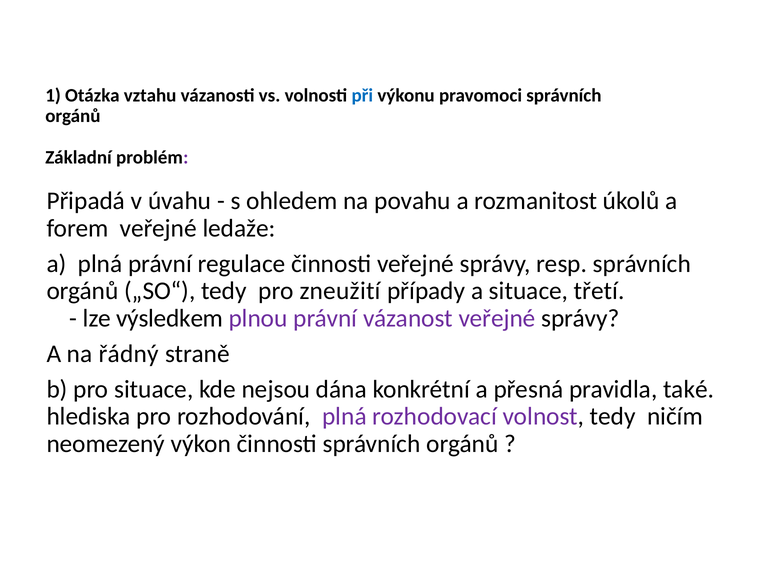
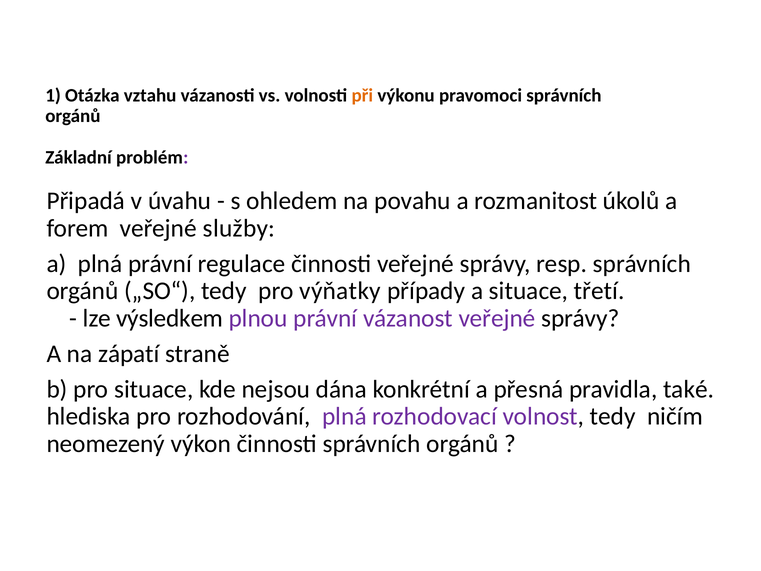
při colour: blue -> orange (362, 96)
ledaže: ledaže -> služby (239, 228)
zneužití: zneužití -> výňatky (340, 291)
řádný: řádný -> zápatí (129, 354)
